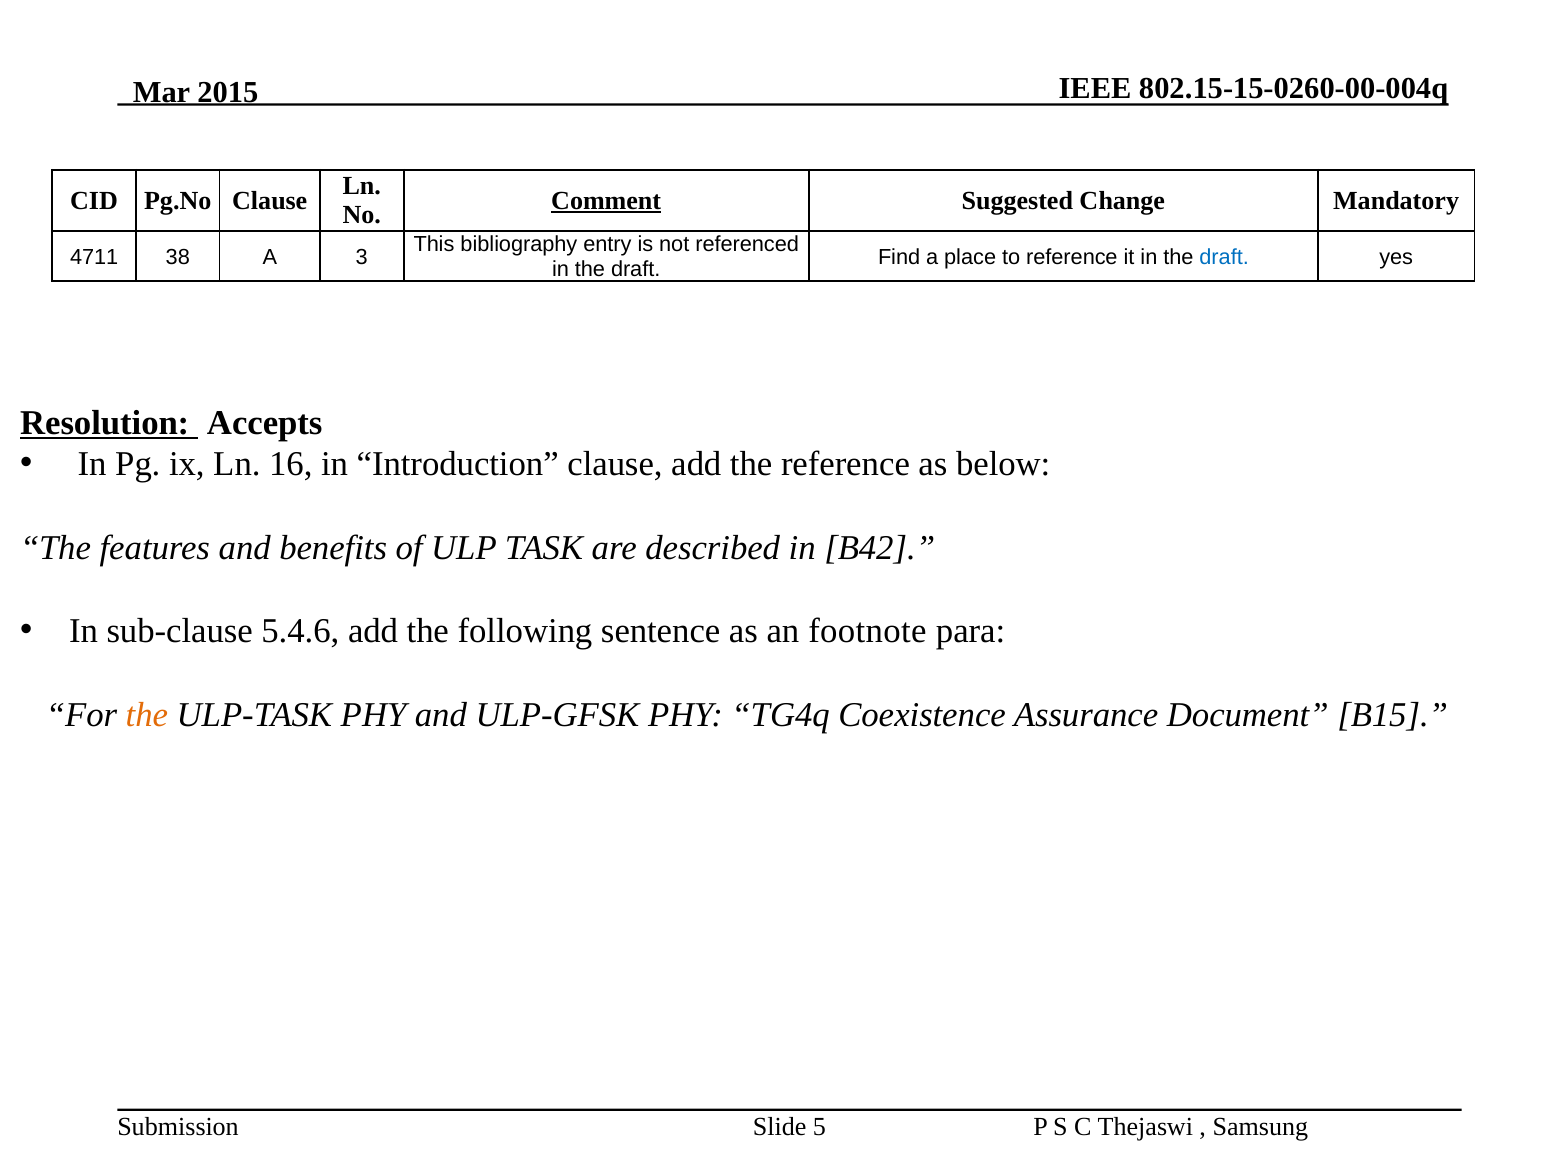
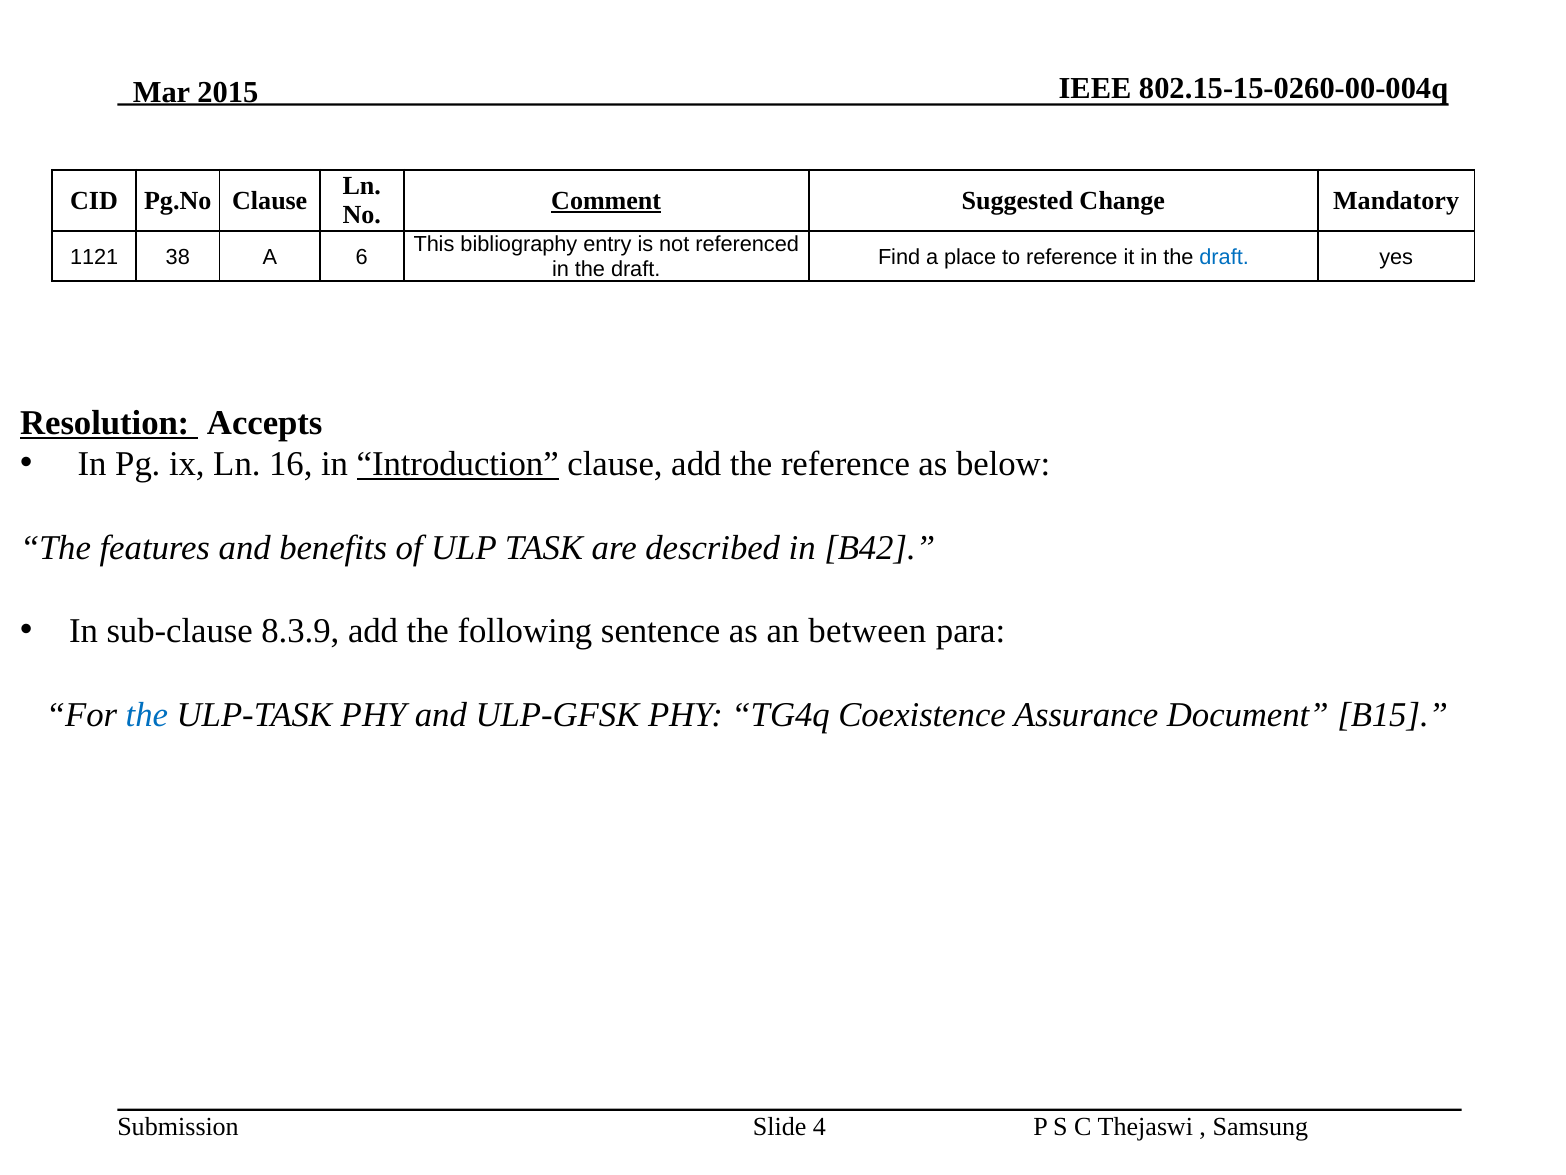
4711: 4711 -> 1121 (94, 257)
3: 3 -> 6 (362, 257)
Introduction underline: none -> present (458, 464)
5.4.6: 5.4.6 -> 8.3.9 (300, 631)
footnote: footnote -> between (867, 631)
the colour: orange -> blue (147, 715)
5: 5 -> 4 (819, 1126)
